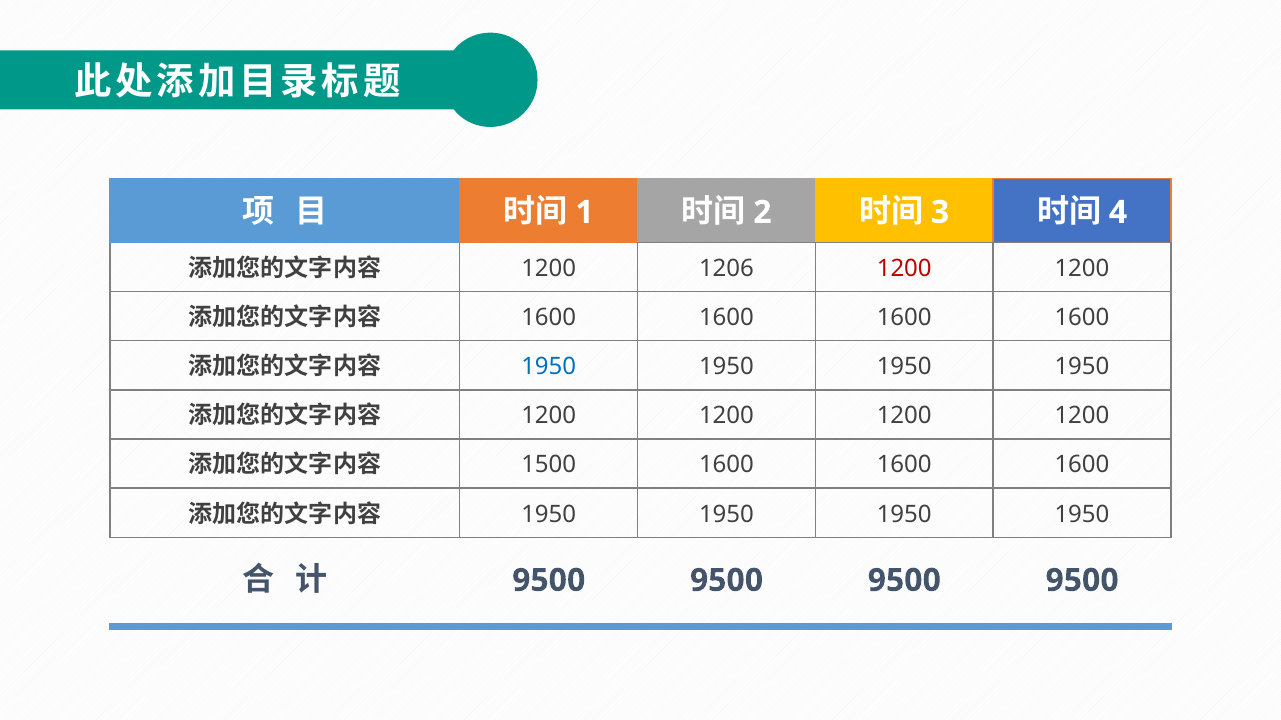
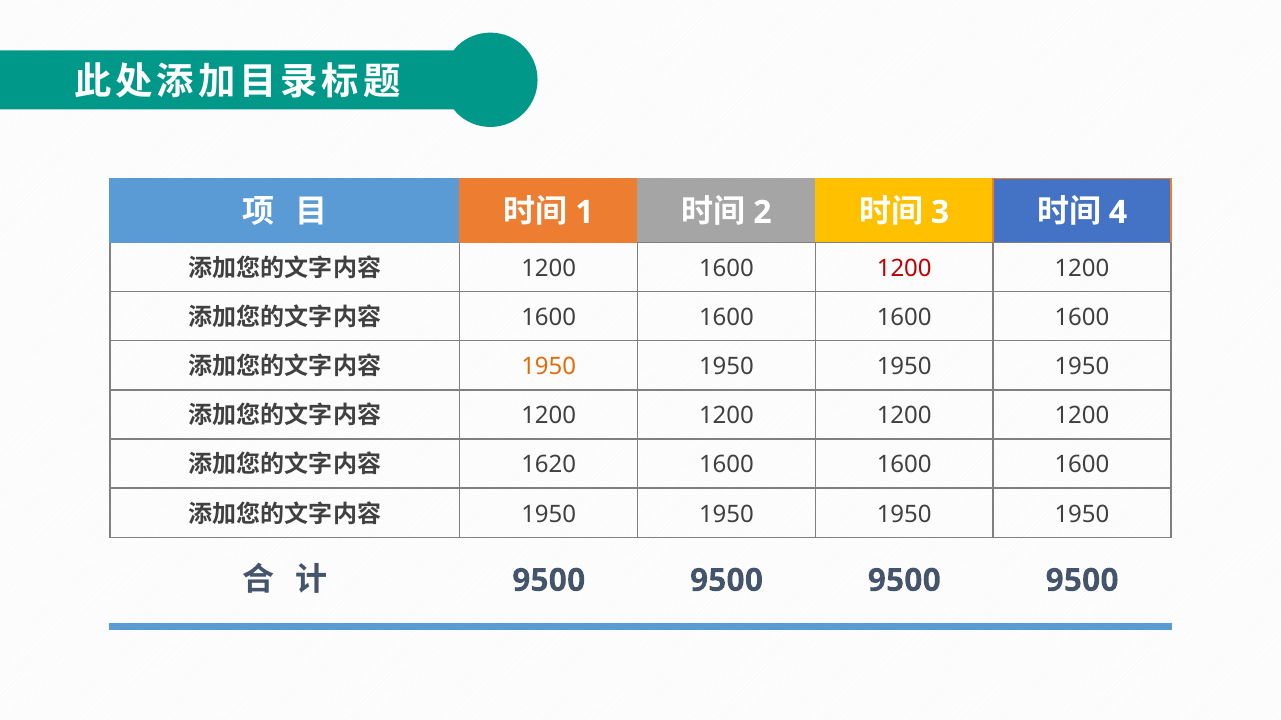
1206: 1206 -> 1600 (726, 269)
1950 colour: blue -> orange (549, 367)
1500: 1500 -> 1620 (549, 465)
